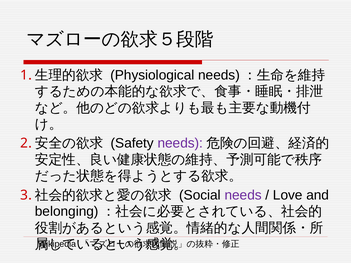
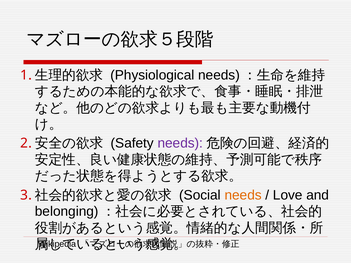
needs colour: purple -> orange (243, 195)
